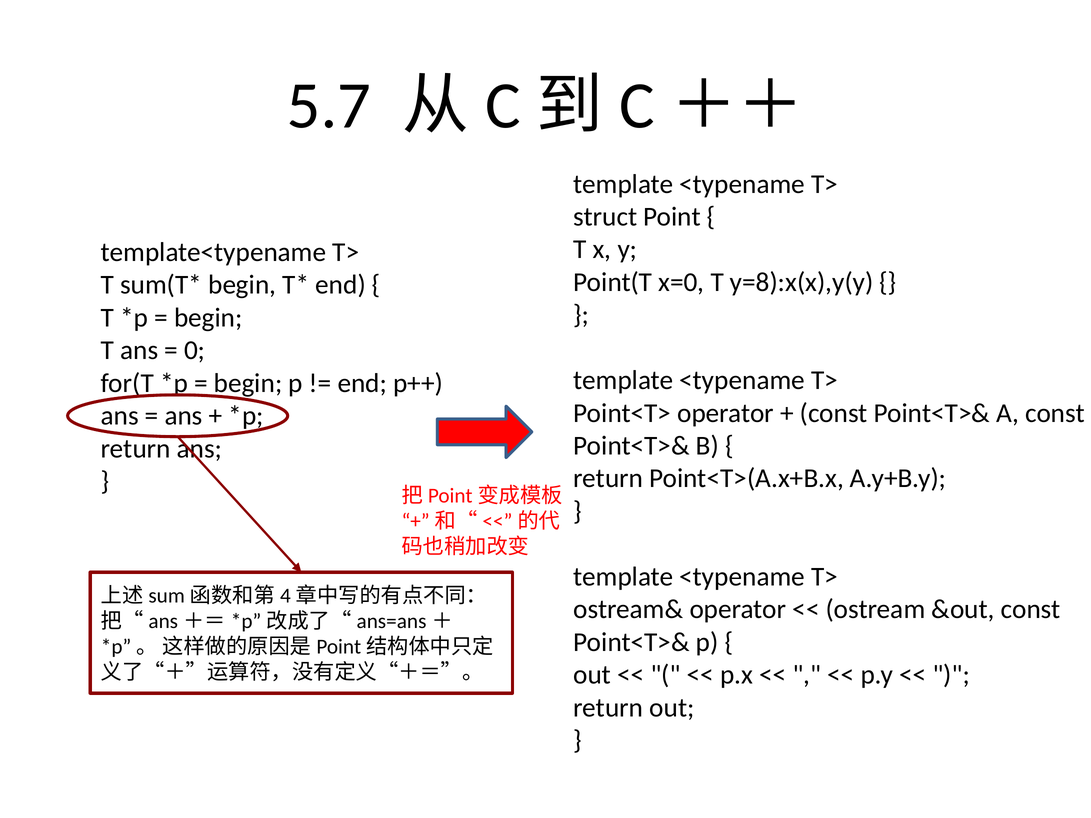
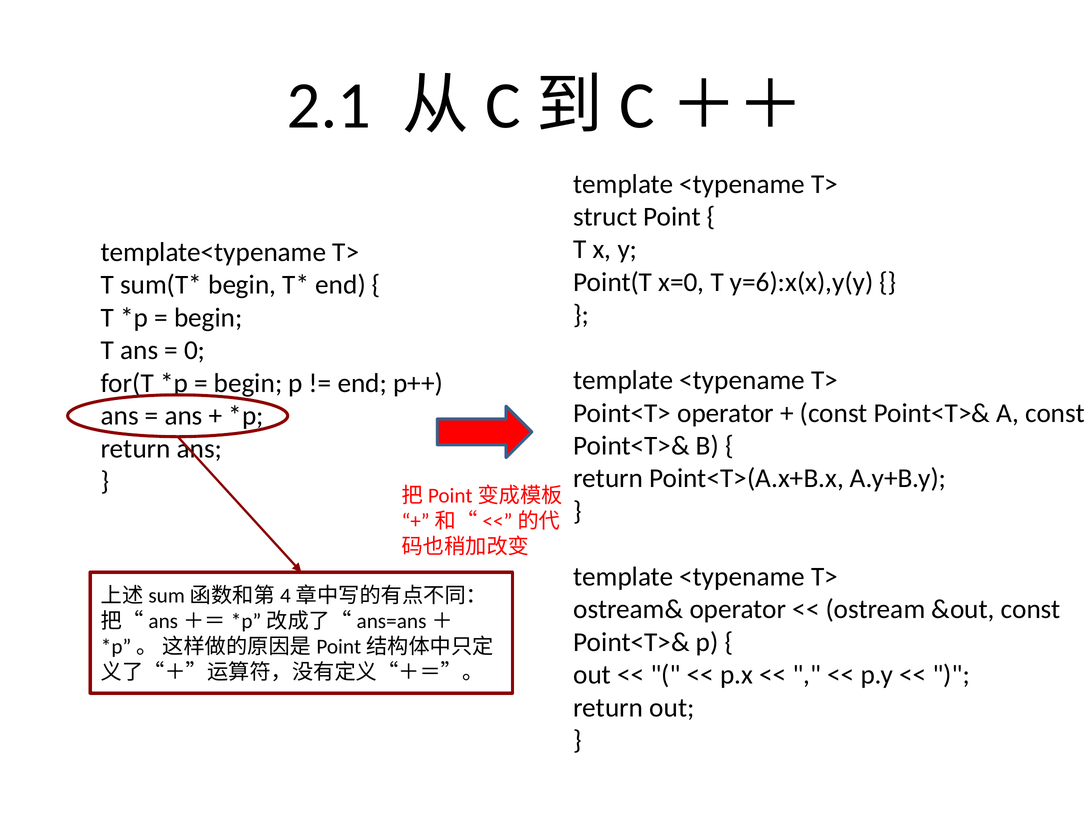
5.7: 5.7 -> 2.1 (329, 106)
y=8):x(x),y(y: y=8):x(x),y(y -> y=6):x(x),y(y (802, 282)
